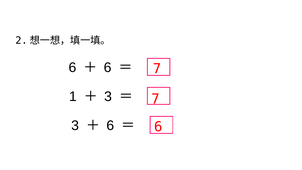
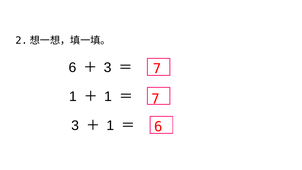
6: 6 -> 3 (108, 67)
3: 3 -> 1 (108, 97)
6: 6 -> 1 (110, 125)
